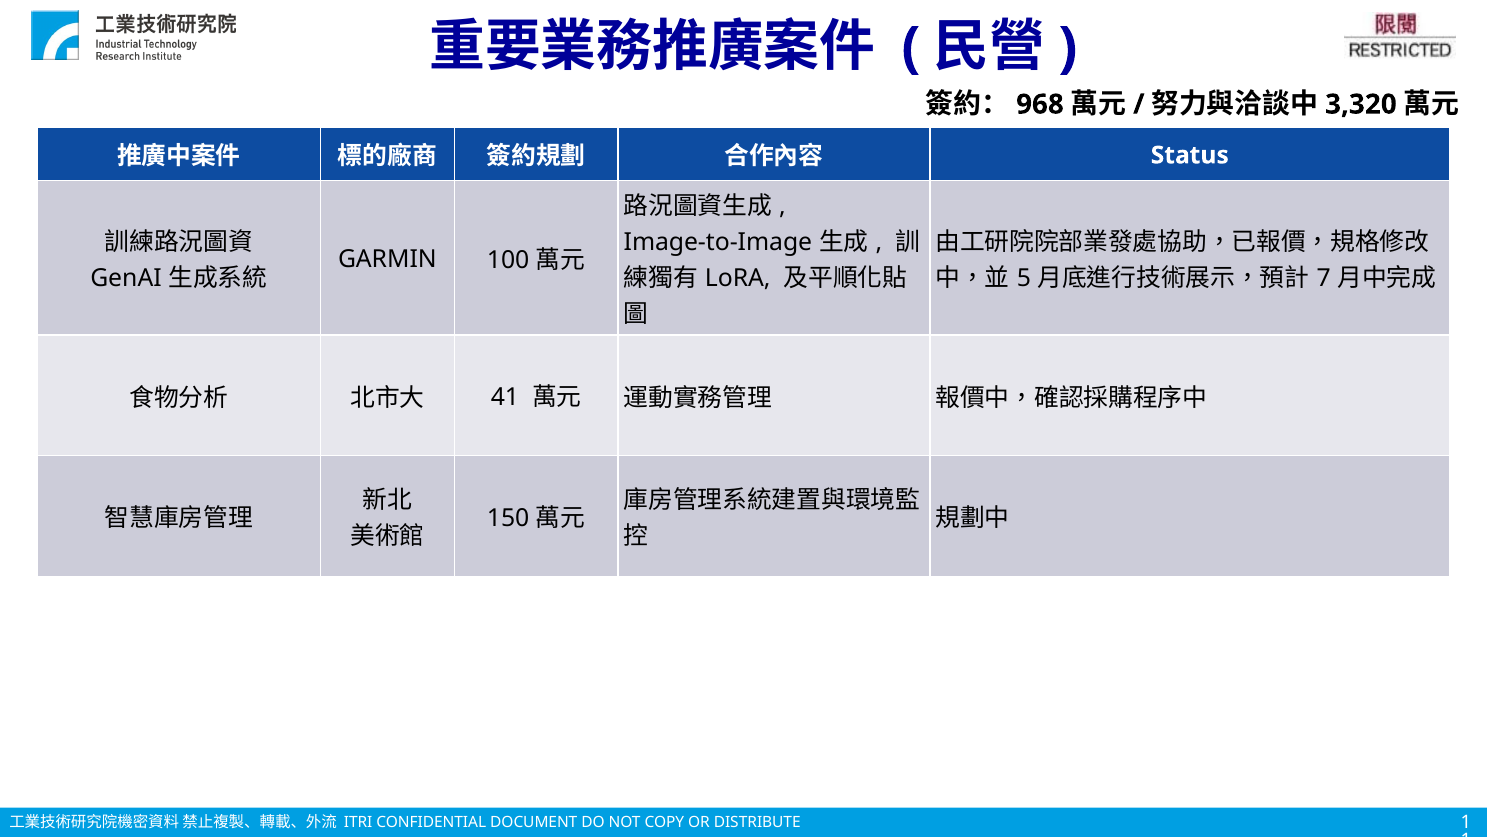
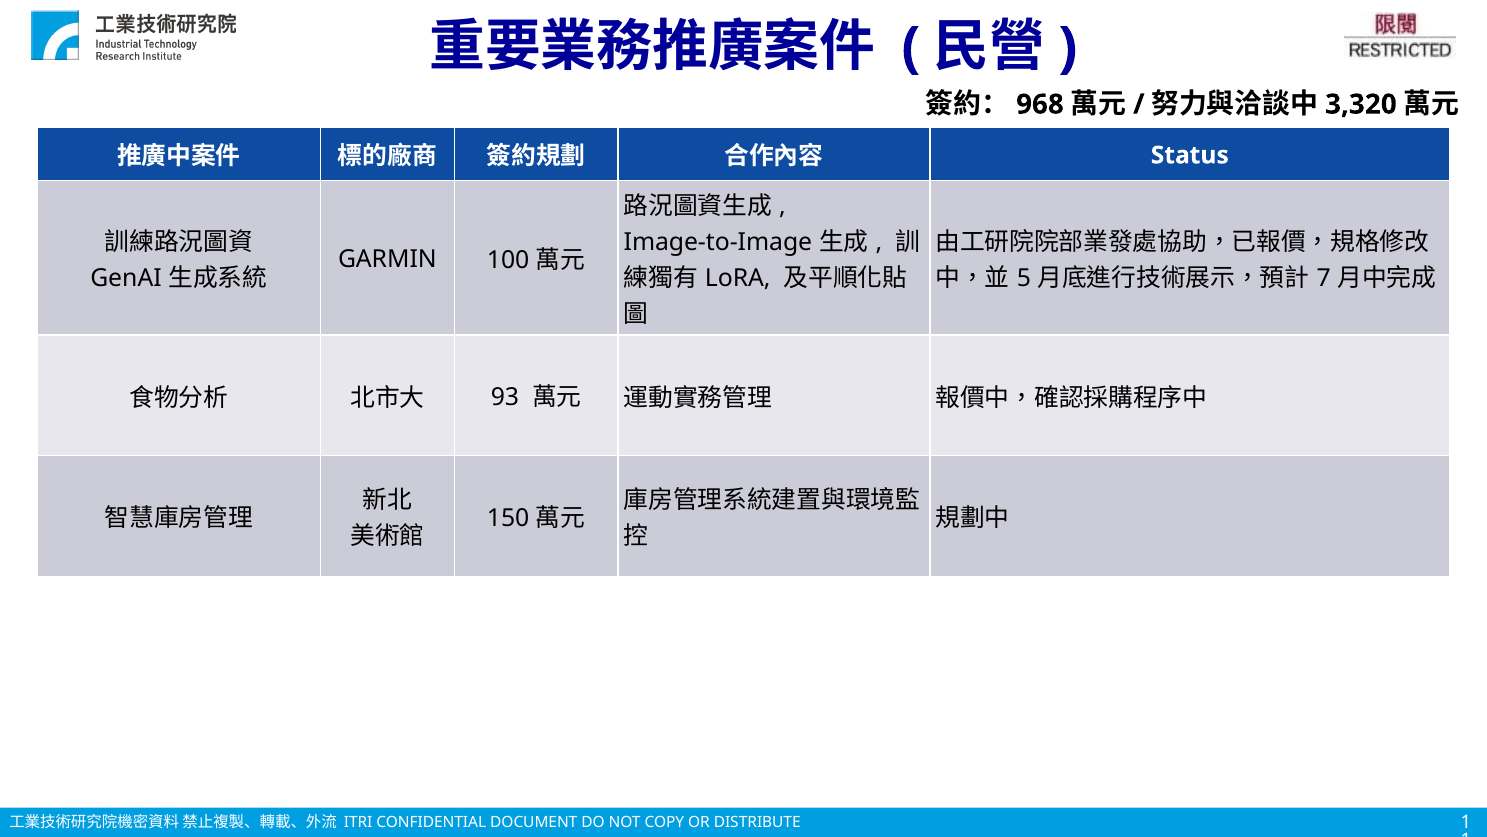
41: 41 -> 93 (505, 398)
